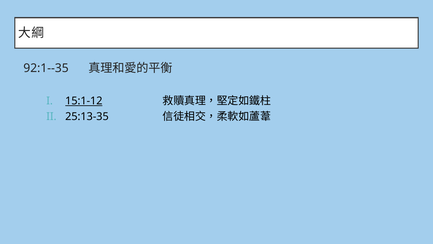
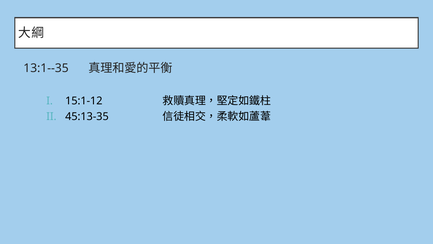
92:1--35: 92:1--35 -> 13:1--35 (46, 68)
15:1-12 underline: present -> none (84, 101)
25:13-35: 25:13-35 -> 45:13-35 (87, 116)
